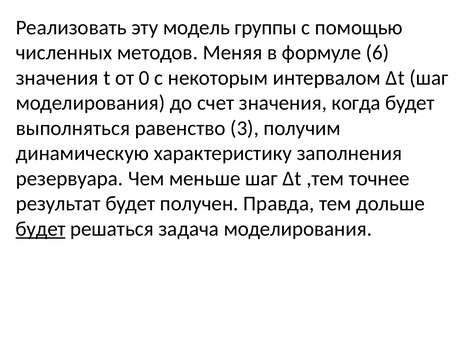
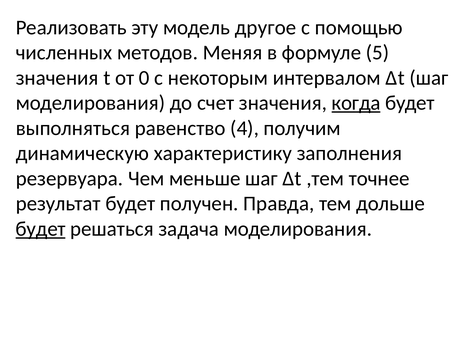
группы: группы -> другое (266, 27)
6: 6 -> 5 (378, 53)
когда underline: none -> present (356, 103)
3: 3 -> 4 (245, 128)
